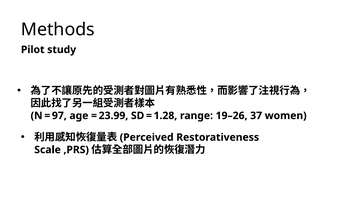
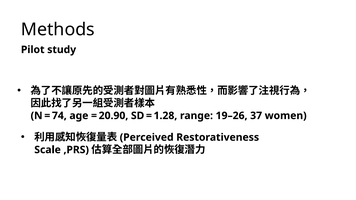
97: 97 -> 74 (59, 116)
23.99: 23.99 -> 20.90 (113, 116)
